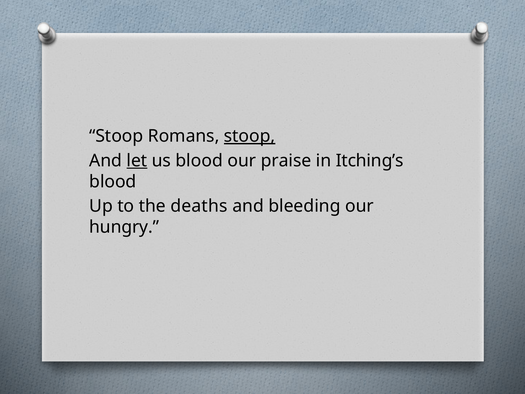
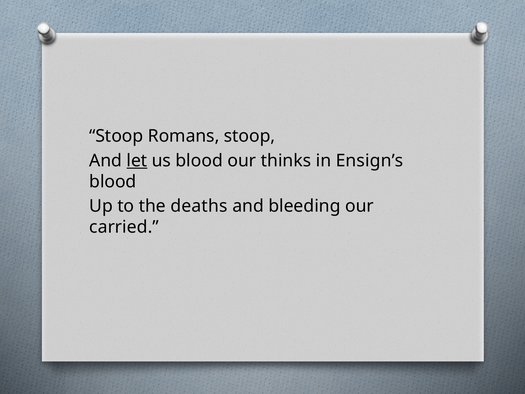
stoop underline: present -> none (250, 136)
praise: praise -> thinks (286, 161)
Itching’s: Itching’s -> Ensign’s (370, 161)
hungry: hungry -> carried (124, 227)
